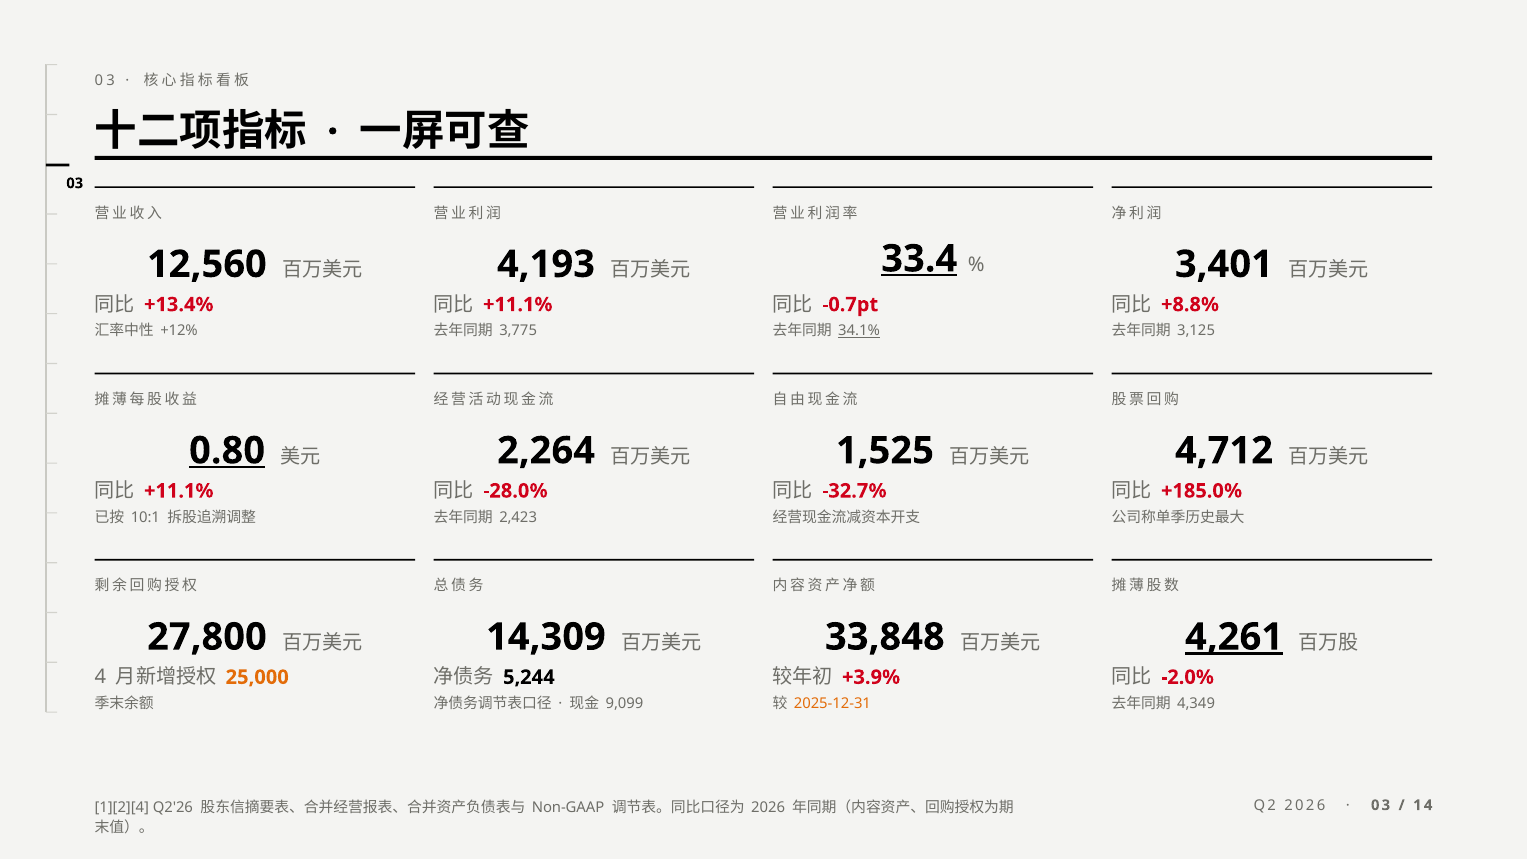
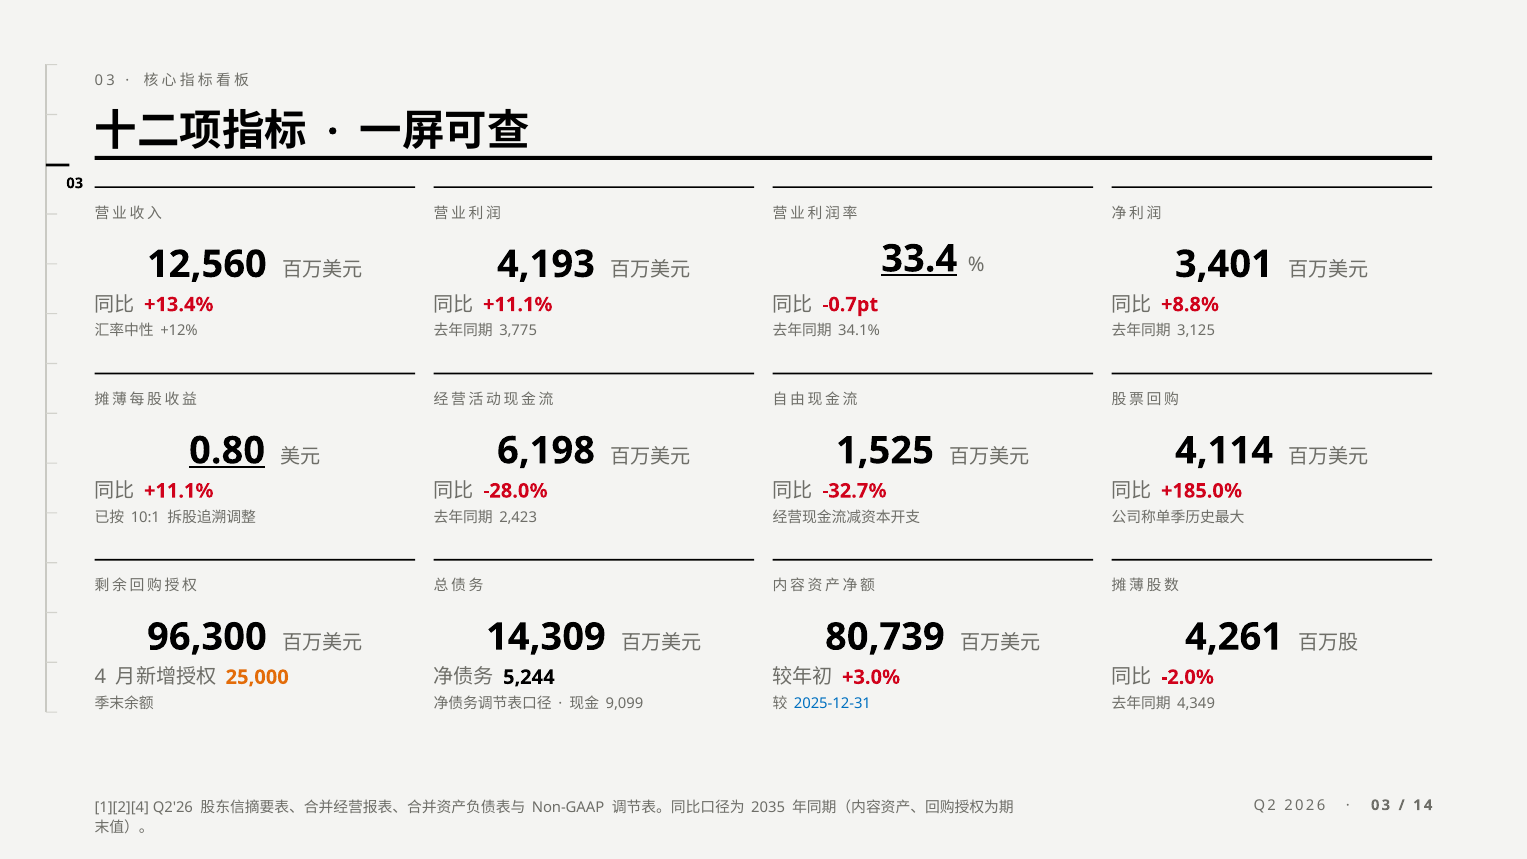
34.1% underline: present -> none (859, 331)
2,264: 2,264 -> 6,198 (546, 451)
4,712: 4,712 -> 4,114 (1224, 451)
27,800: 27,800 -> 96,300 (207, 637)
33,848: 33,848 -> 80,739 (885, 637)
4,261 underline: present -> none (1234, 637)
+3.9%: +3.9% -> +3.0% (871, 677)
2025-12-31 colour: orange -> blue (832, 703)
2026: 2026 -> 2035 (768, 807)
